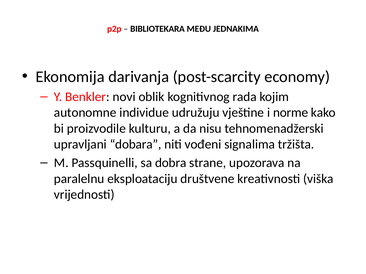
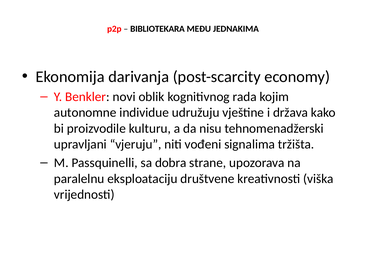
norme: norme -> država (291, 113)
dobara: dobara -> vjeruju (136, 145)
